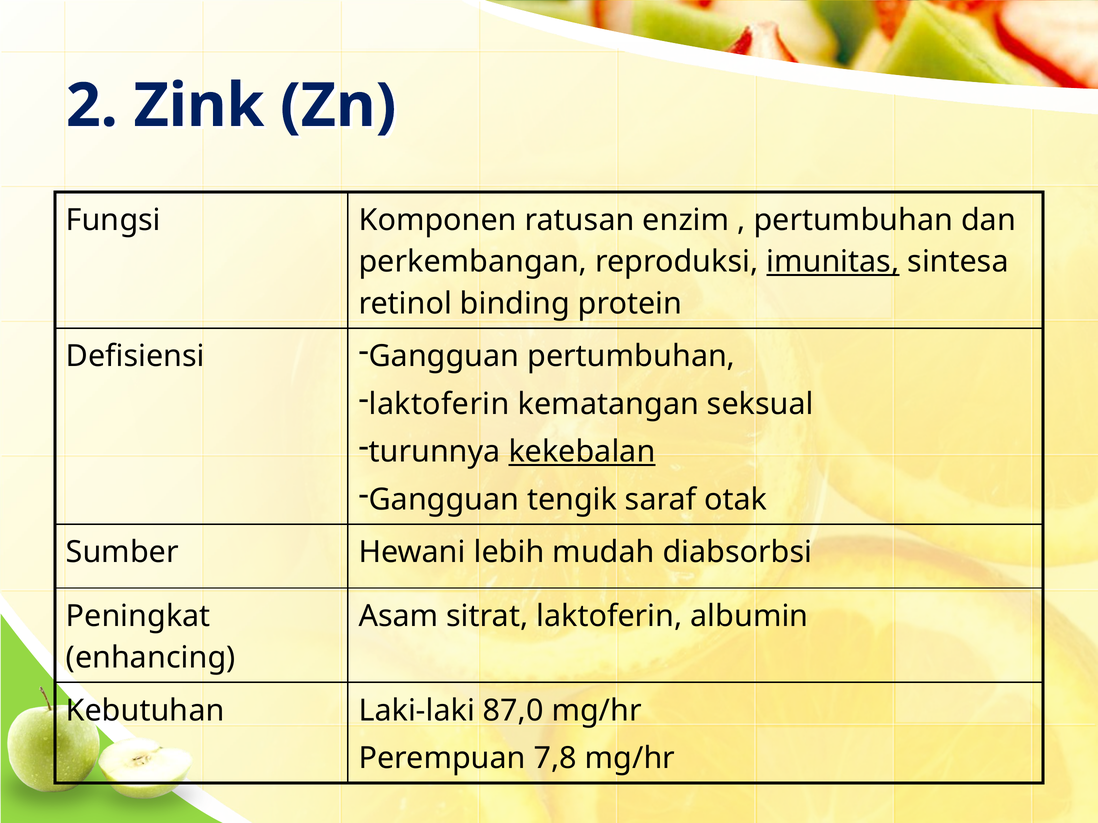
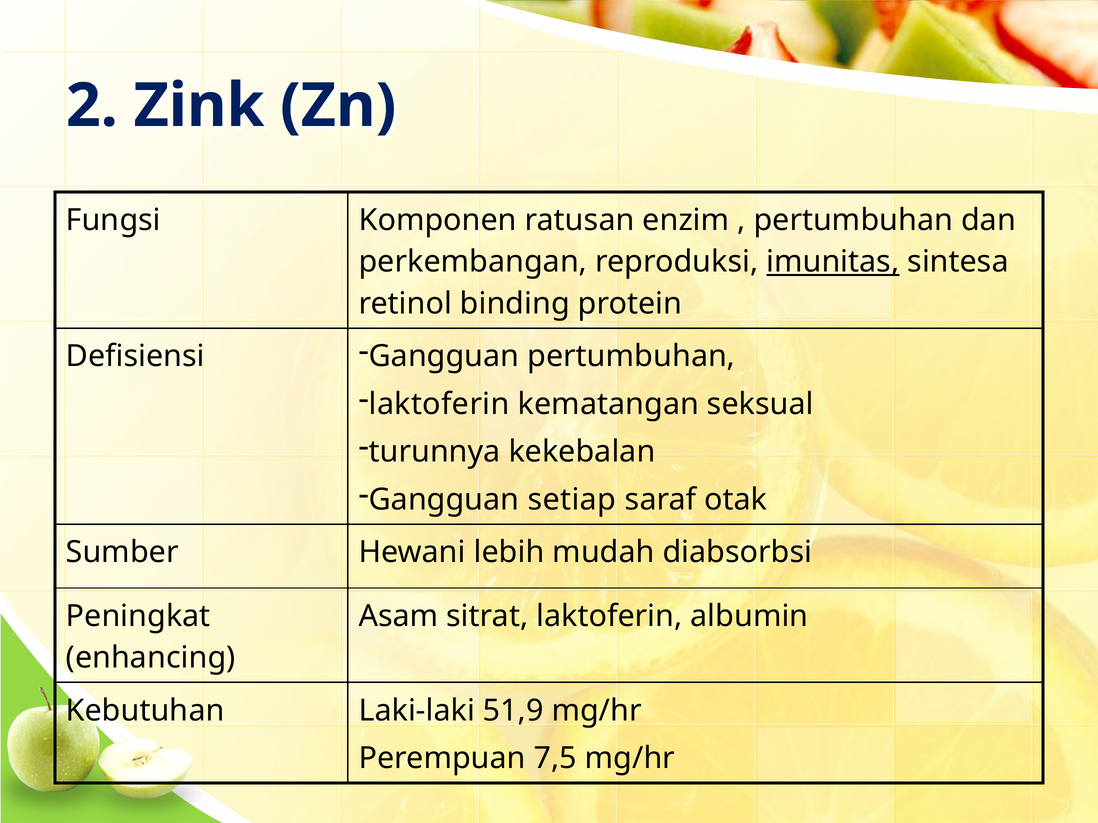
kekebalan underline: present -> none (582, 452)
tengik: tengik -> setiap (572, 500)
87,0: 87,0 -> 51,9 (513, 711)
7,8: 7,8 -> 7,5 (555, 759)
